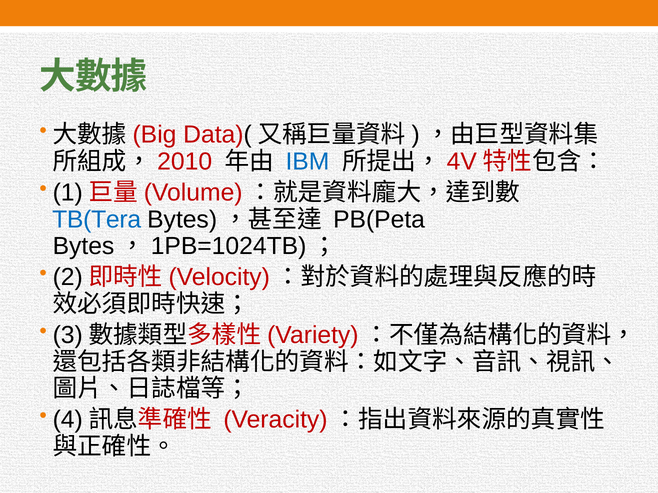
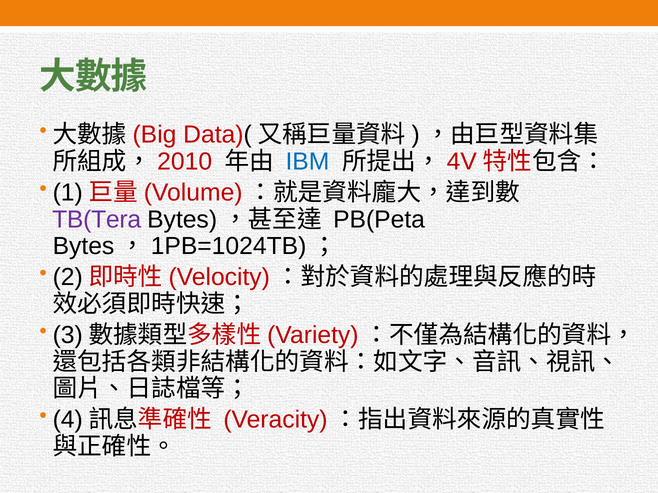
TB(Tera colour: blue -> purple (97, 220)
